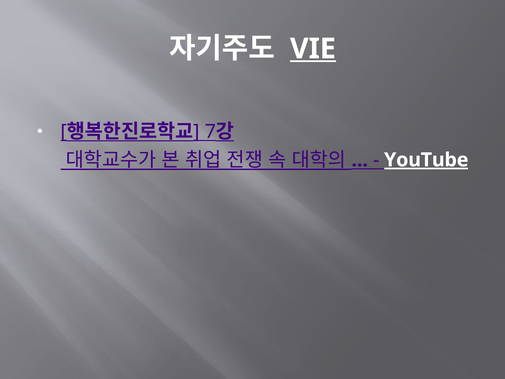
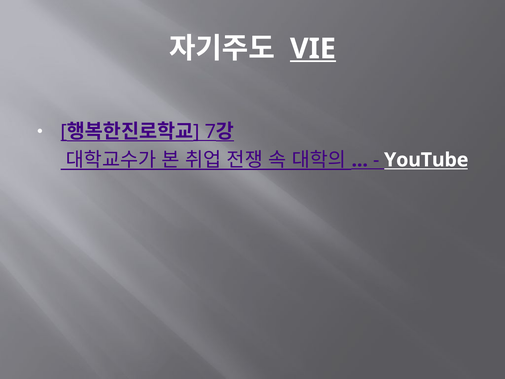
YouTube underline: present -> none (426, 160)
